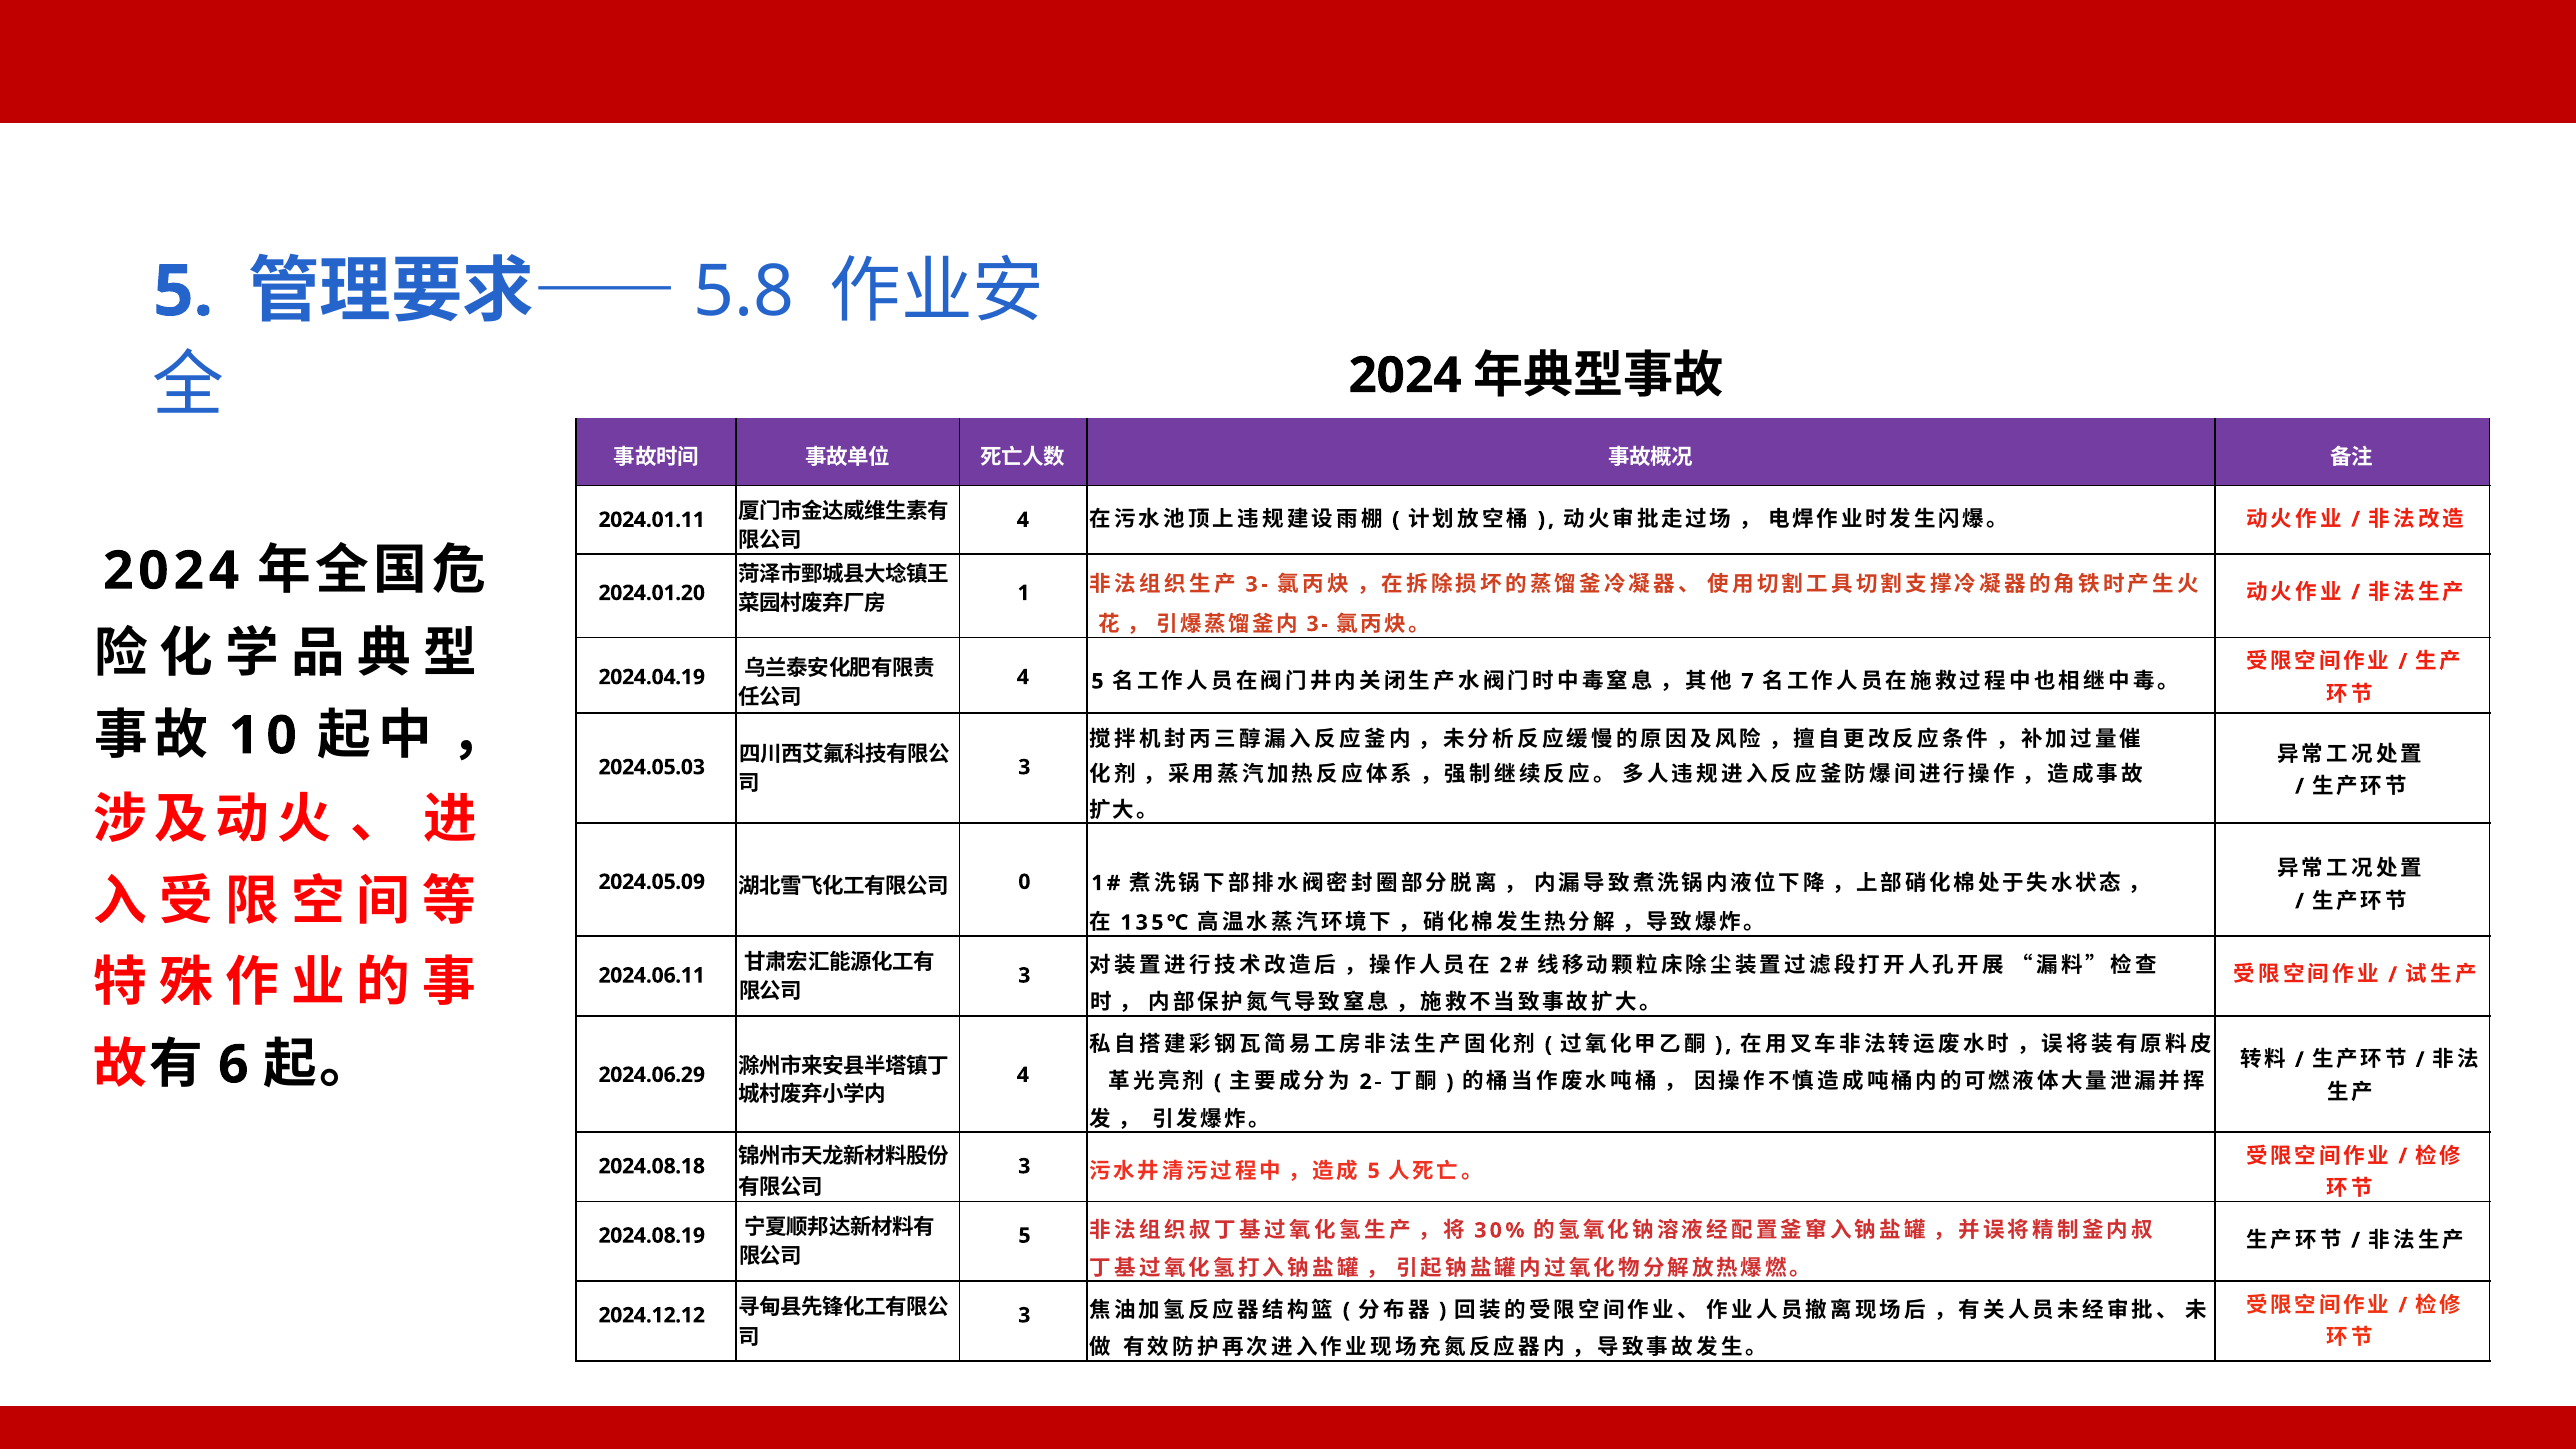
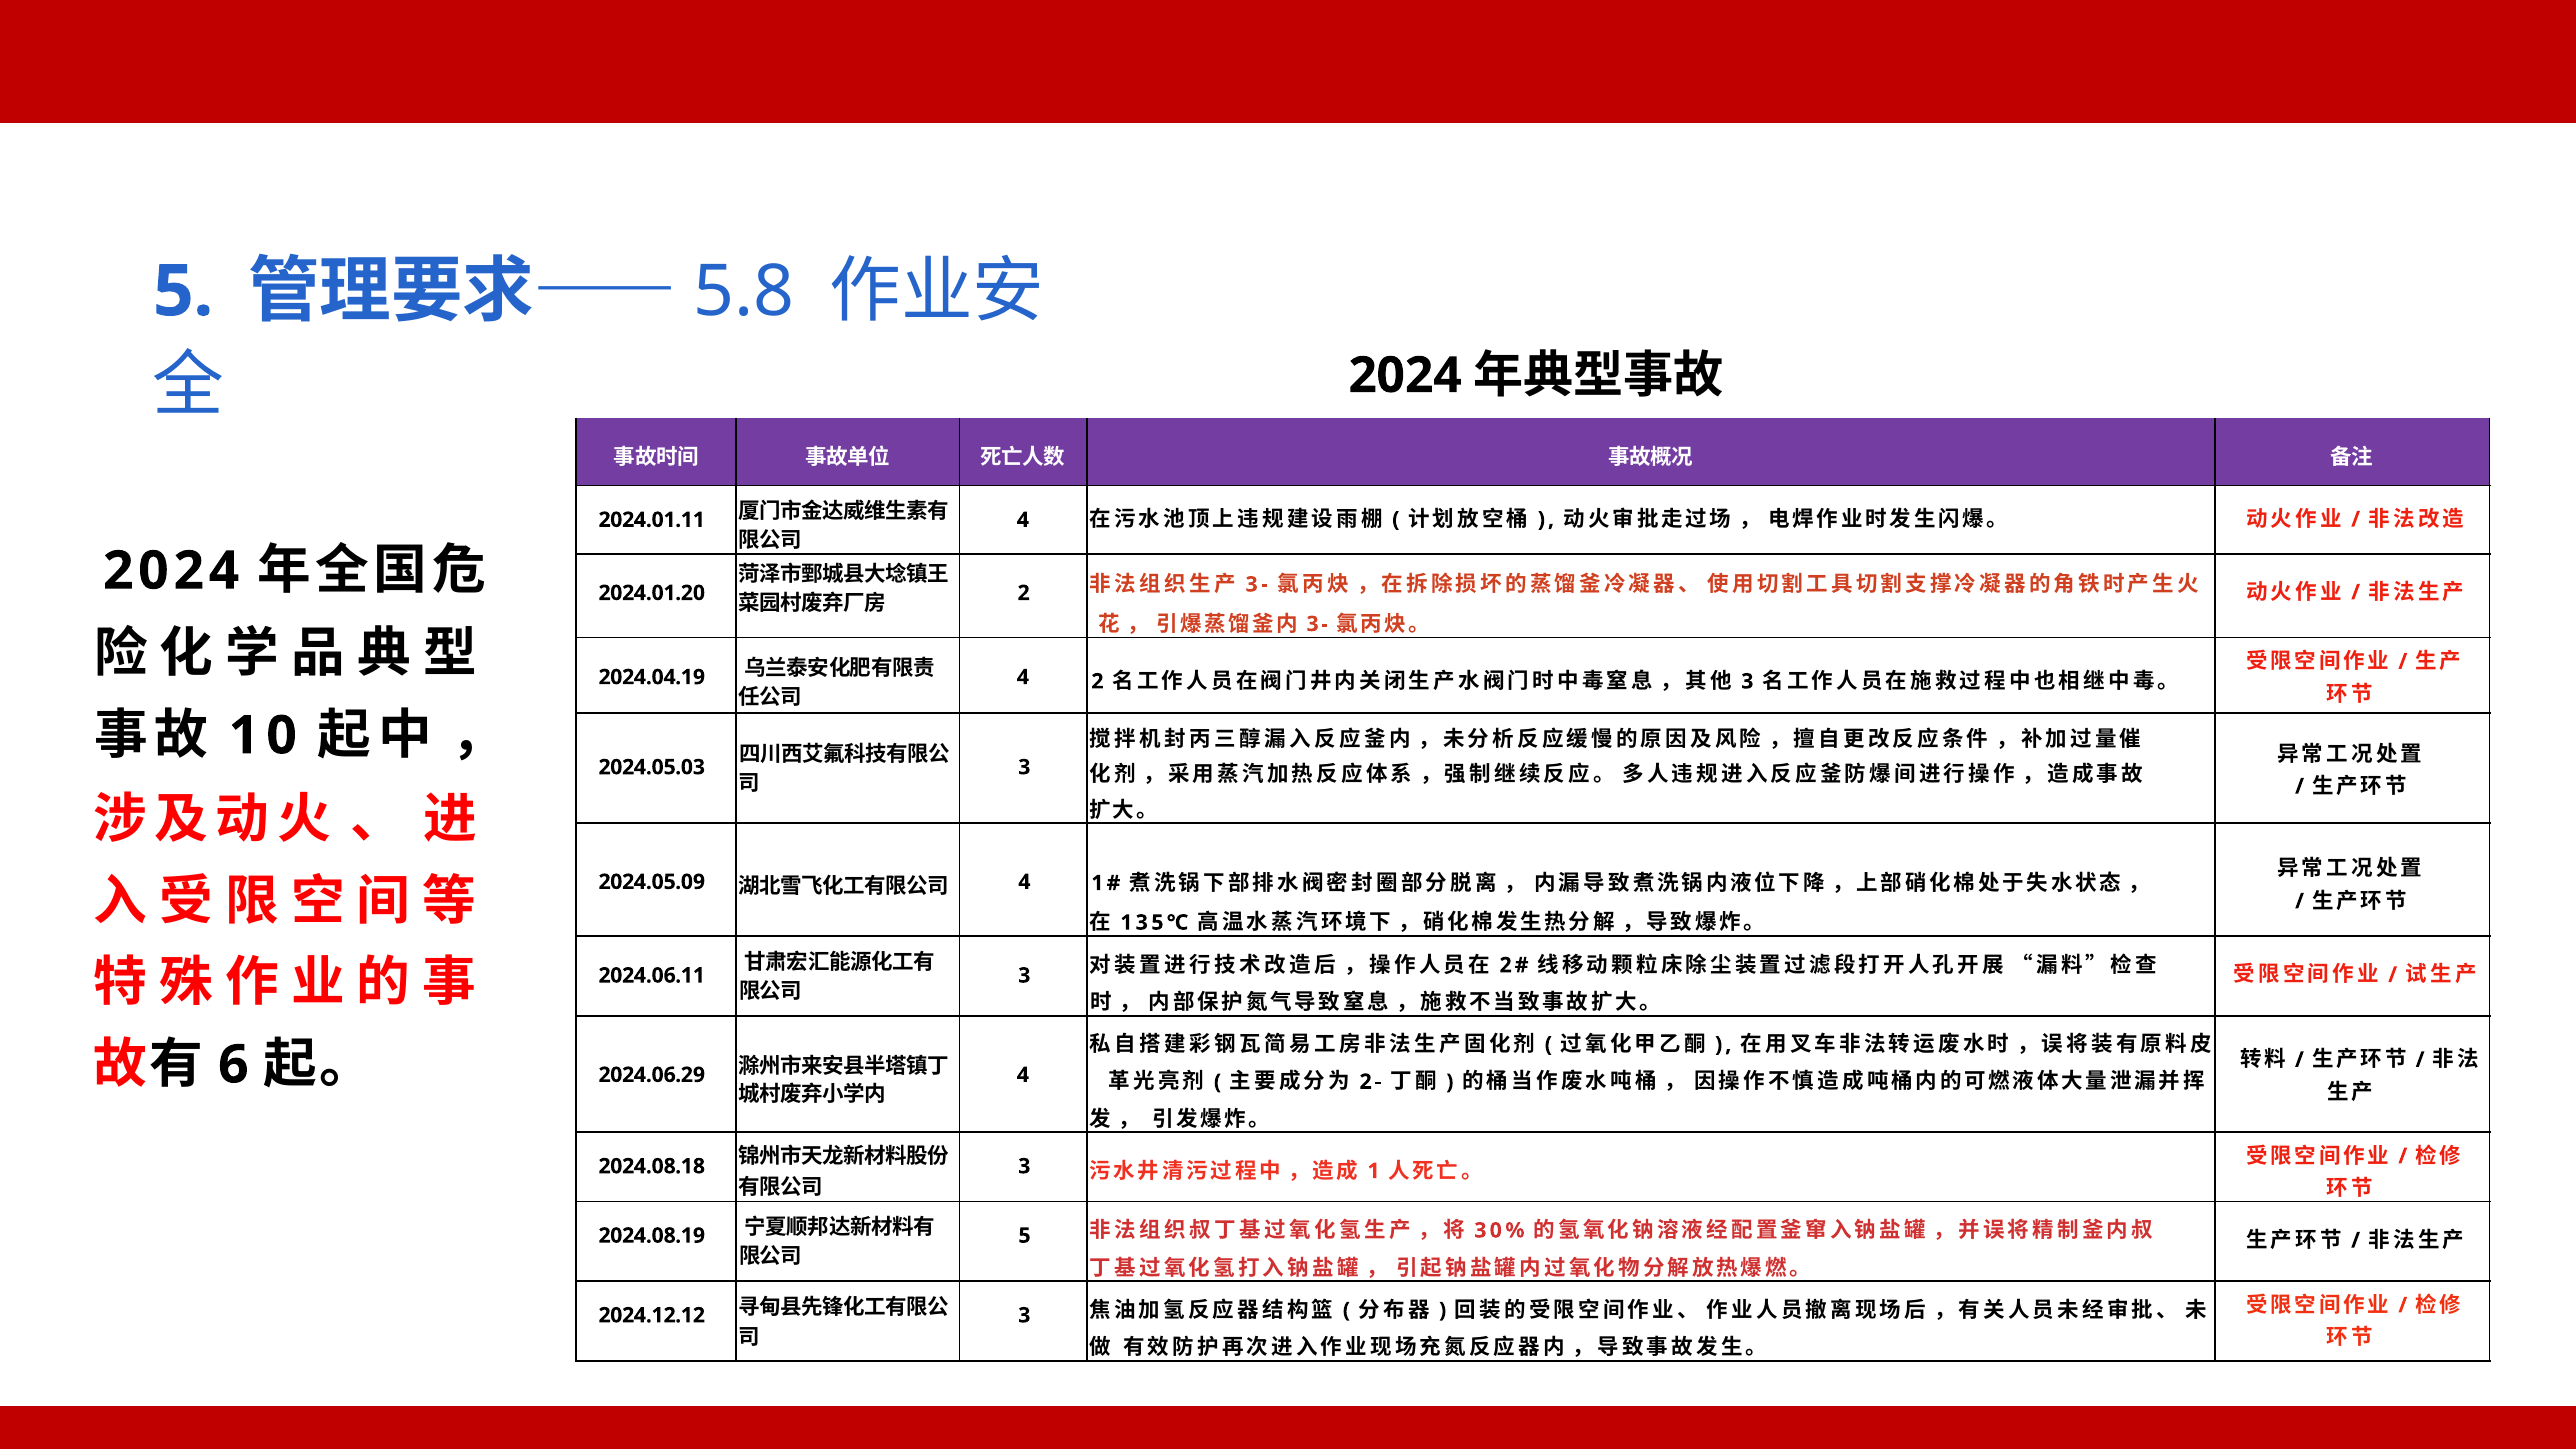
1: 1 -> 2 (1024, 593)
4 5: 5 -> 2 (1097, 681)
7: 7 -> 3 (1747, 681)
0: 0 -> 4 (1024, 882)
5: 5 -> 1 (1374, 1171)
